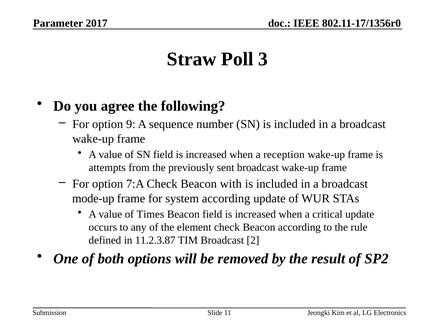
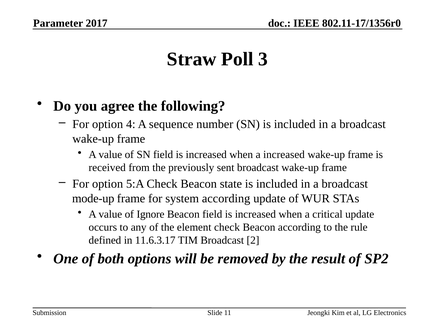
9: 9 -> 4 (131, 124)
a reception: reception -> increased (284, 155)
attempts: attempts -> received (107, 168)
7:A: 7:A -> 5:A (135, 184)
with: with -> state (231, 184)
Times: Times -> Ignore (151, 214)
11.2.3.87: 11.2.3.87 -> 11.6.3.17 (155, 241)
